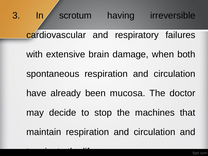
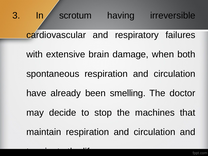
mucosa: mucosa -> smelling (128, 93)
